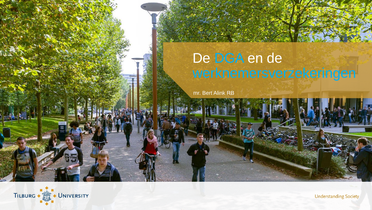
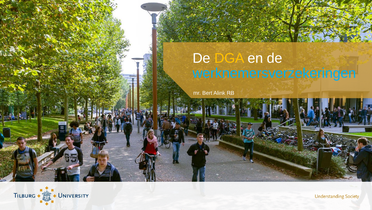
DGA colour: light blue -> yellow (229, 58)
